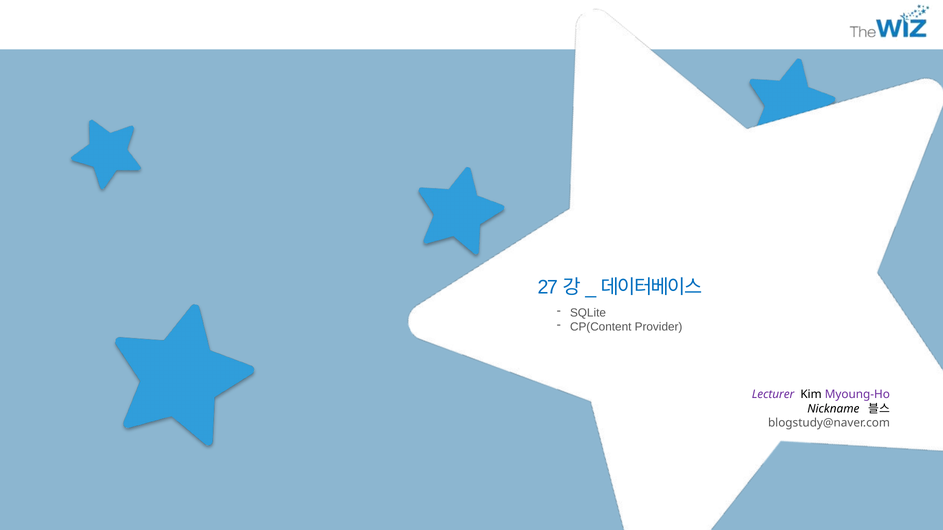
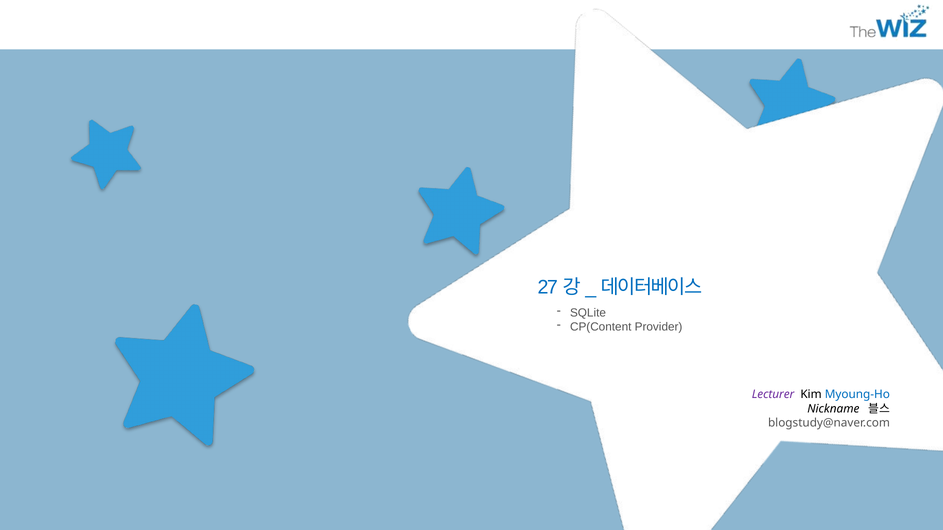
Myoung-Ho colour: purple -> blue (857, 395)
